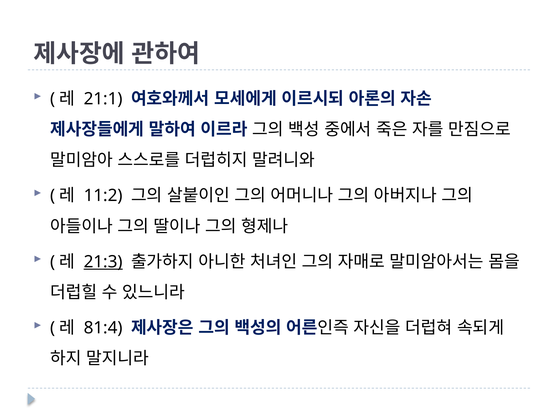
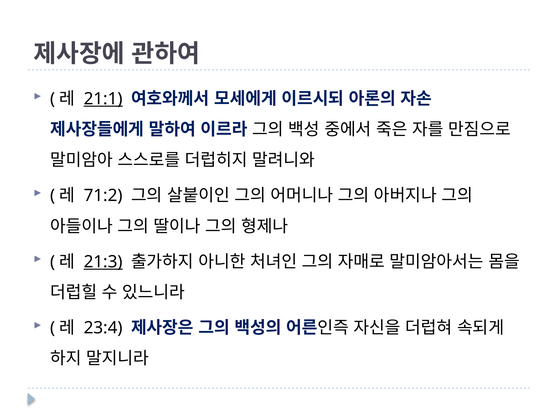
21:1 underline: none -> present (103, 99)
11:2: 11:2 -> 71:2 (103, 195)
81:4: 81:4 -> 23:4 (103, 327)
